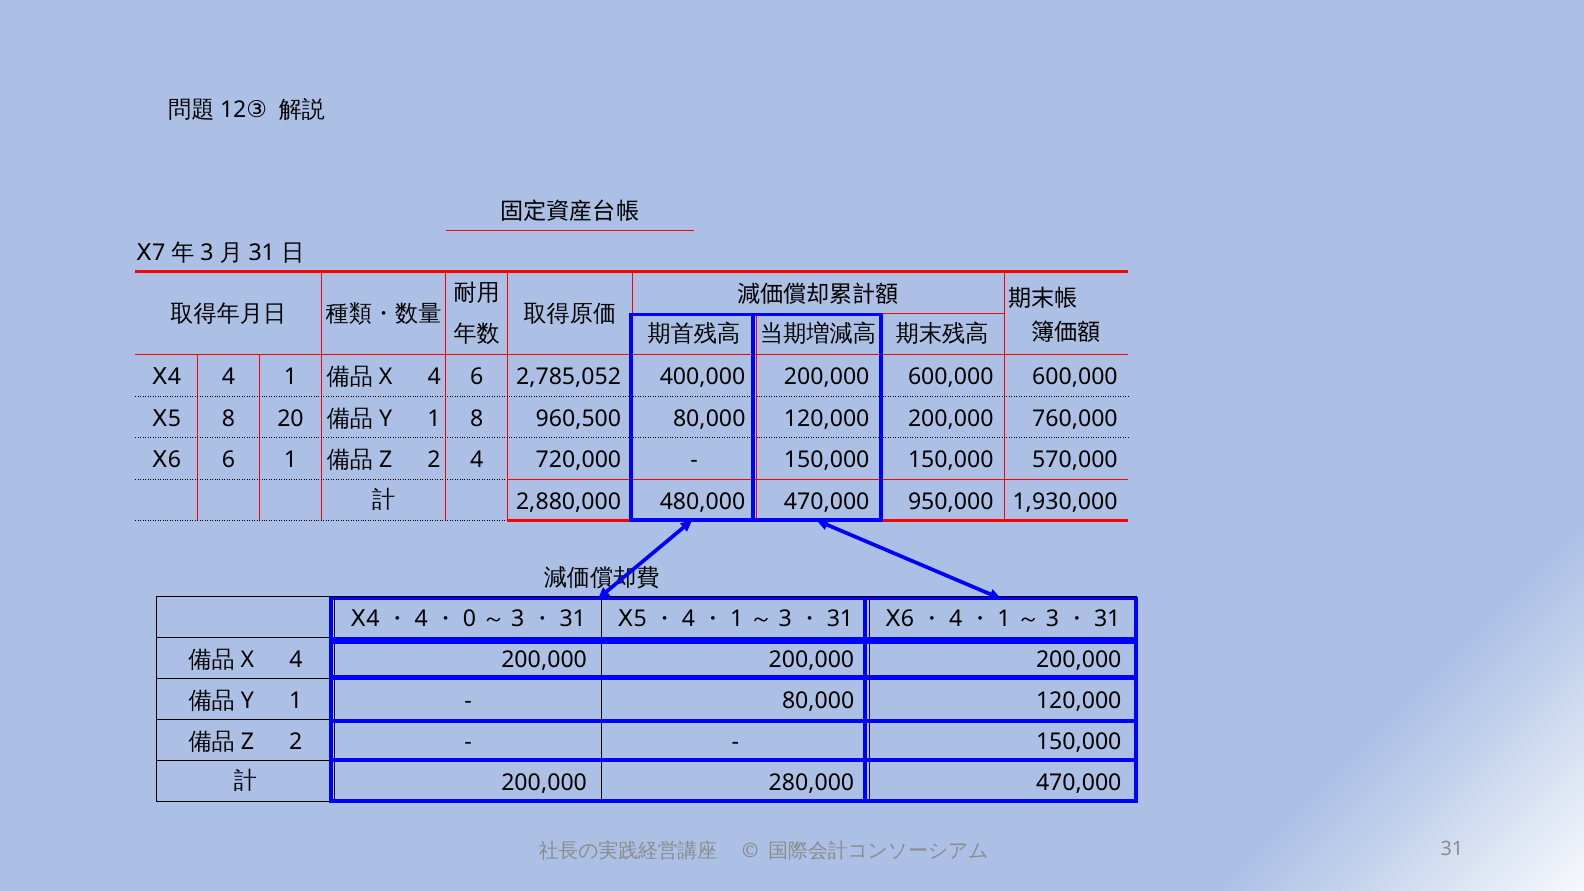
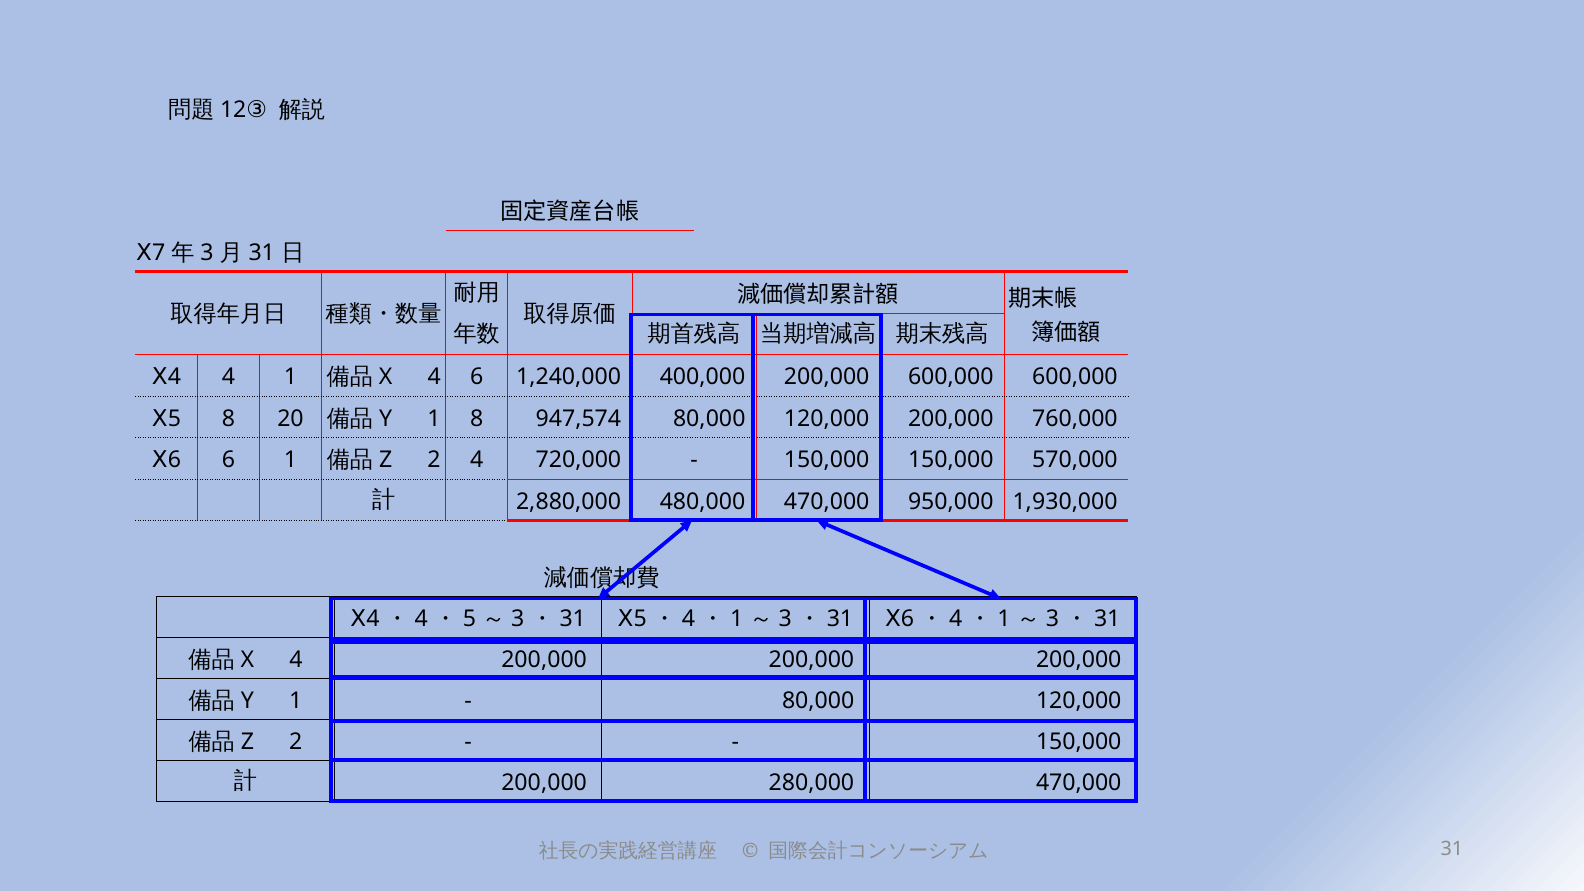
2,785,052: 2,785,052 -> 1,240,000 (569, 377)
960,500: 960,500 -> 947,574 (578, 419)
0: 0 -> 5 (470, 619)
